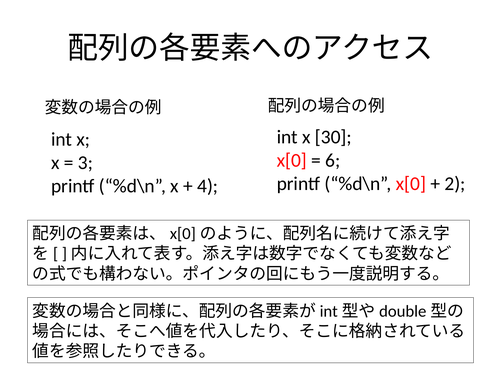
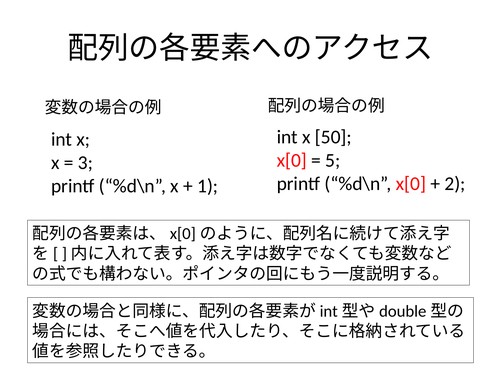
30: 30 -> 50 (333, 137)
6: 6 -> 5 (333, 160)
4: 4 -> 1 (208, 186)
